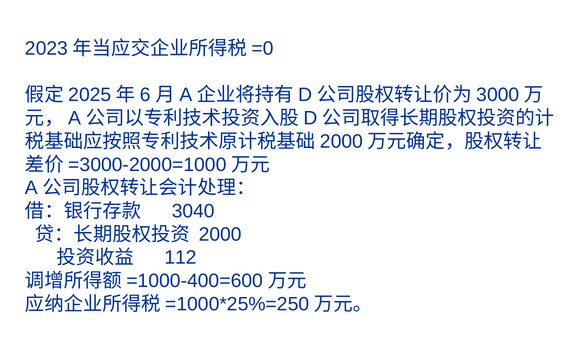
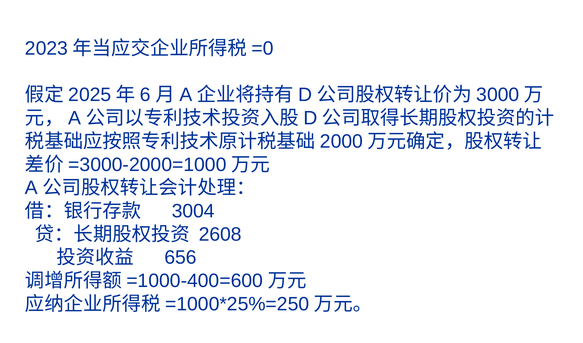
3040: 3040 -> 3004 (193, 211)
2000: 2000 -> 2608 (220, 234)
112: 112 -> 656 (181, 258)
